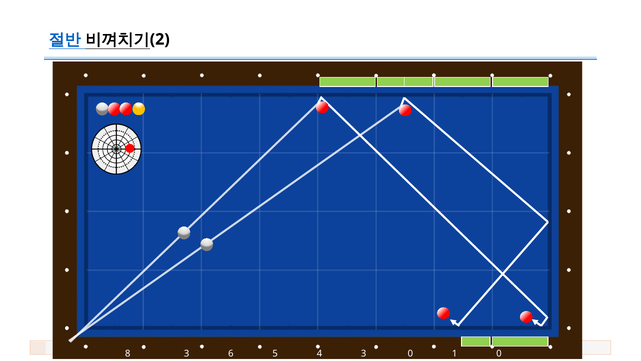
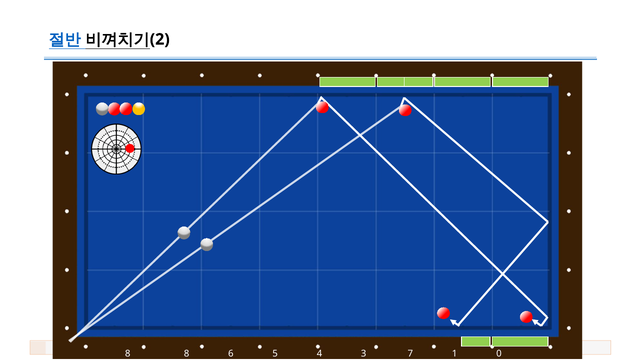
8 3: 3 -> 8 (187, 353)
3 0: 0 -> 7 (410, 353)
